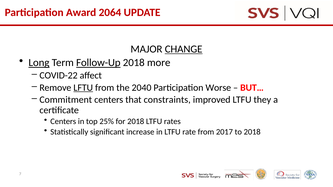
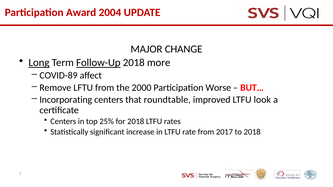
2064: 2064 -> 2004 (110, 12)
CHANGE underline: present -> none (184, 49)
COVID-22: COVID-22 -> COVID-89 (58, 75)
LFTU underline: present -> none (83, 88)
2040: 2040 -> 2000 (142, 88)
Commitment: Commitment -> Incorporating (66, 100)
constraints: constraints -> roundtable (167, 100)
they: they -> look (262, 100)
